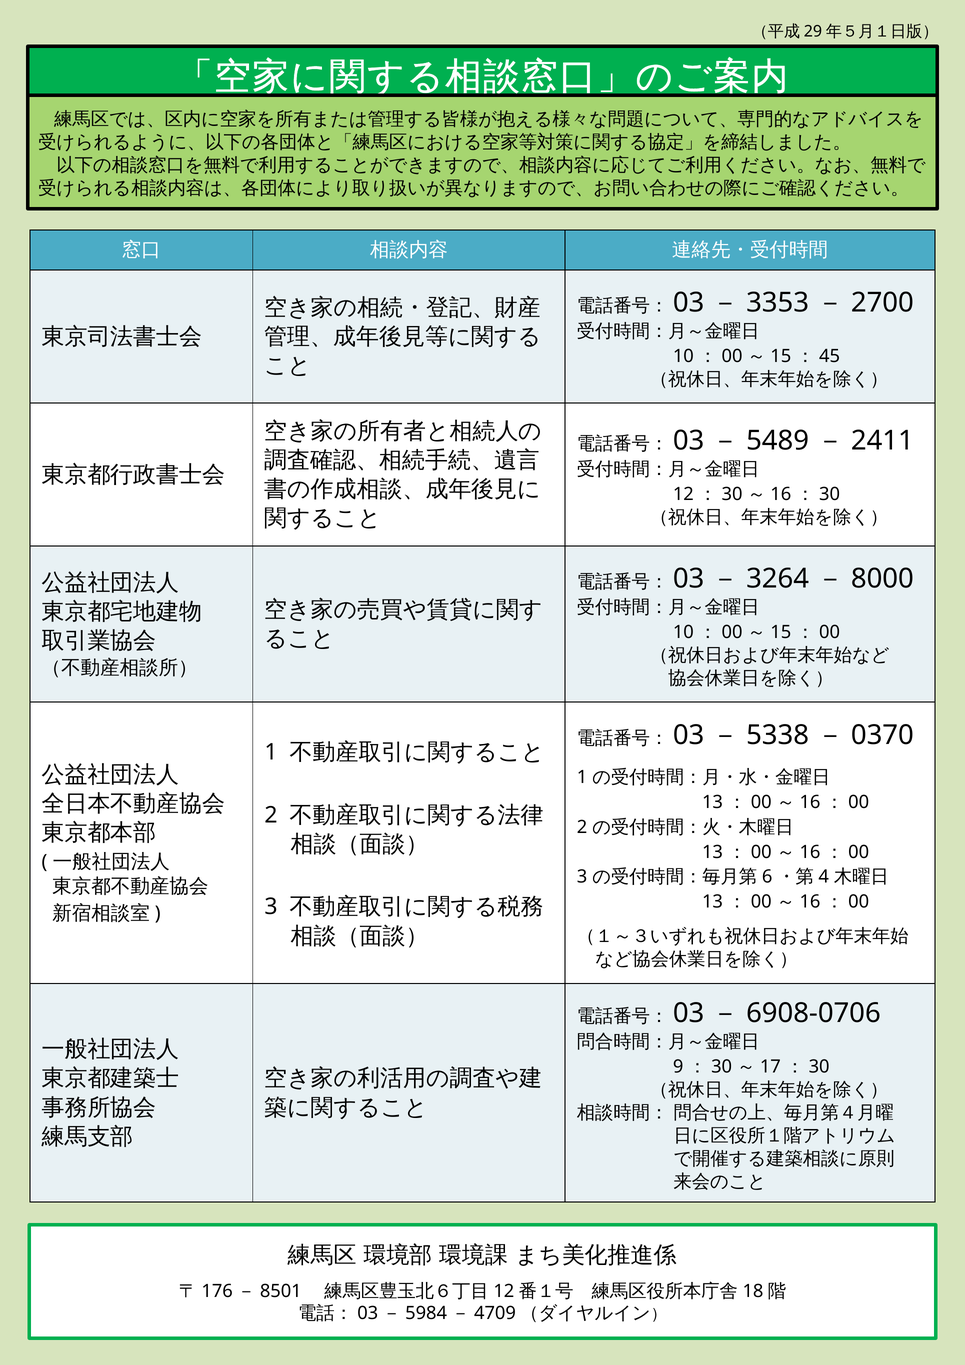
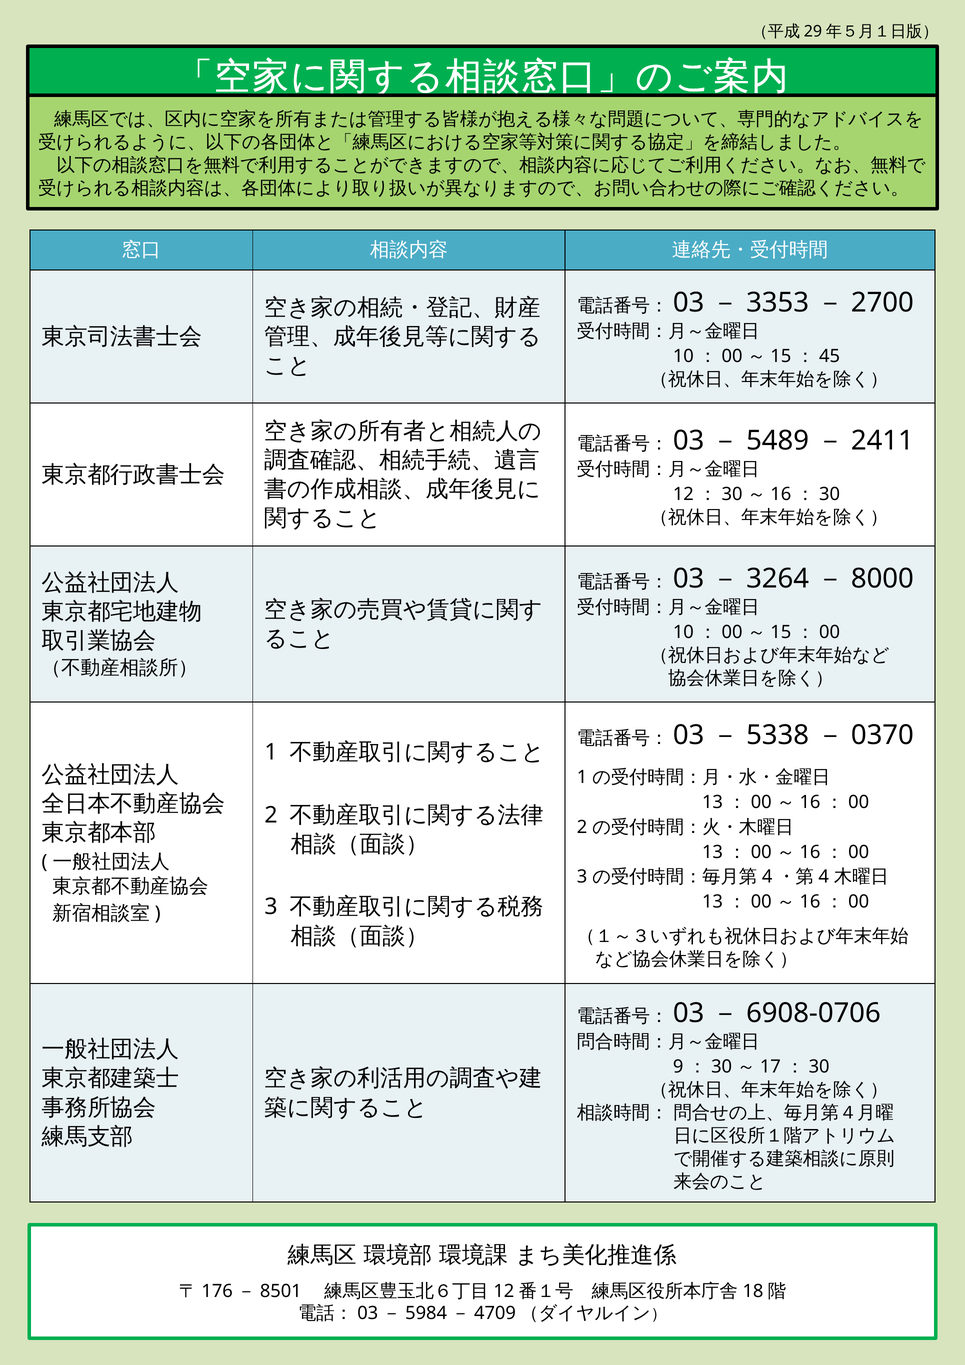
6: 6 -> 4 (767, 877)
